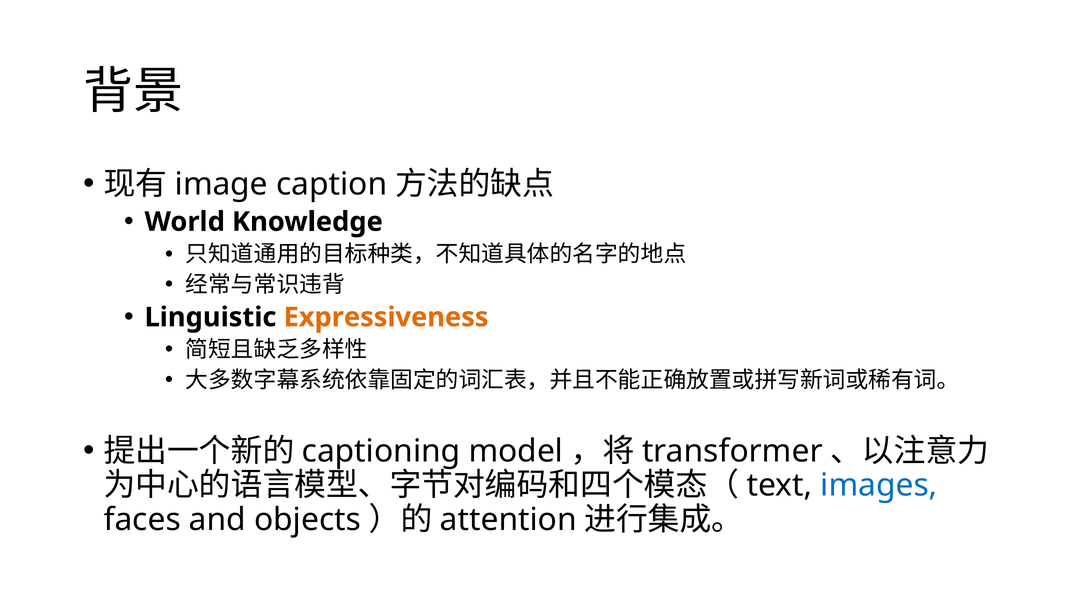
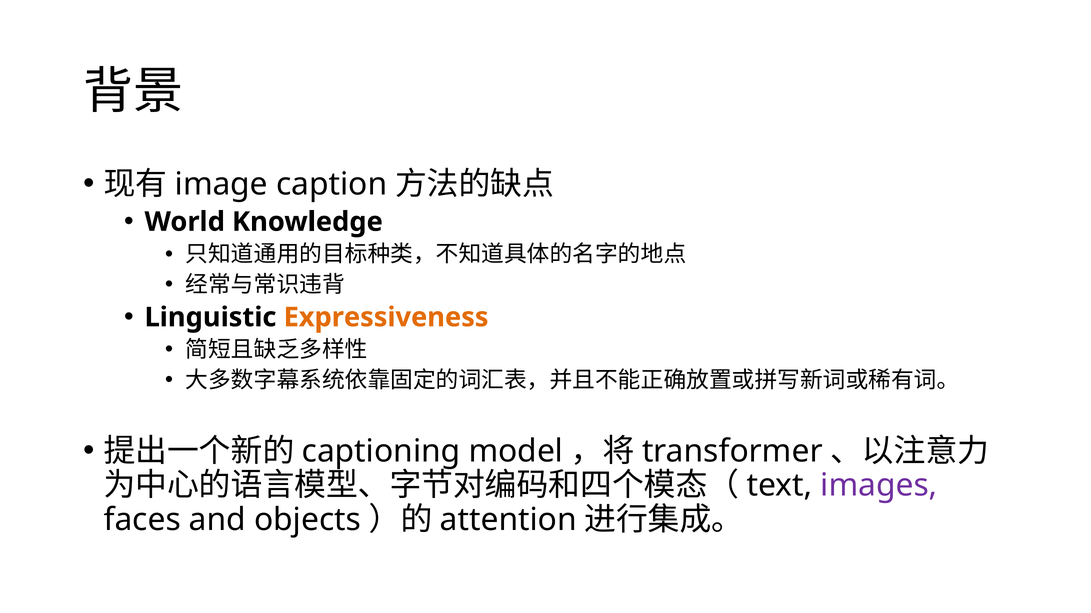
images colour: blue -> purple (879, 486)
